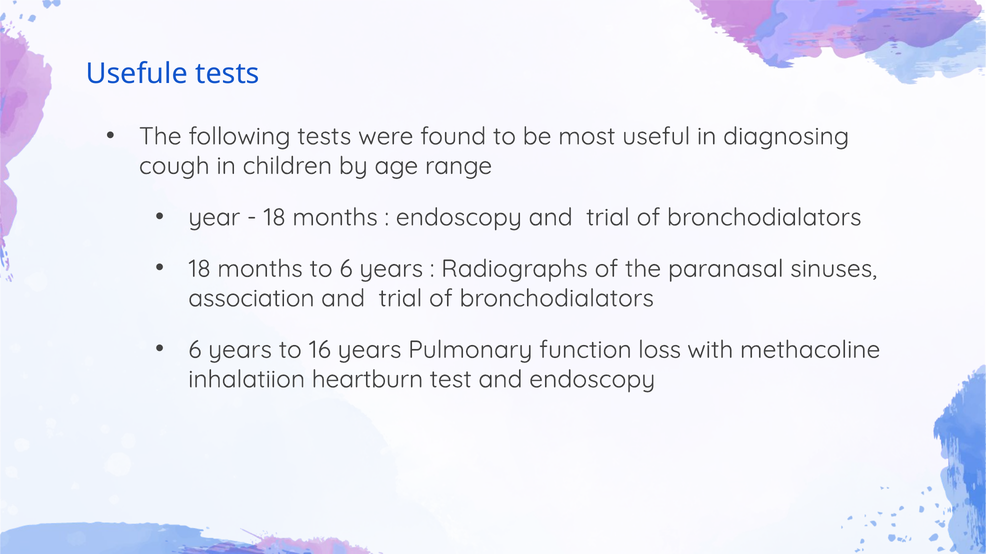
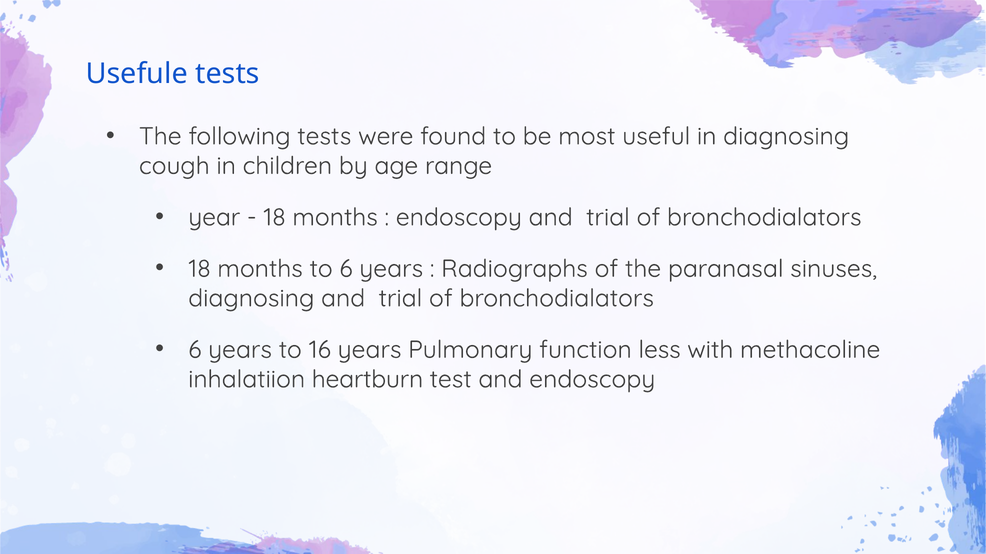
association: association -> diagnosing (251, 299)
loss: loss -> less (660, 350)
